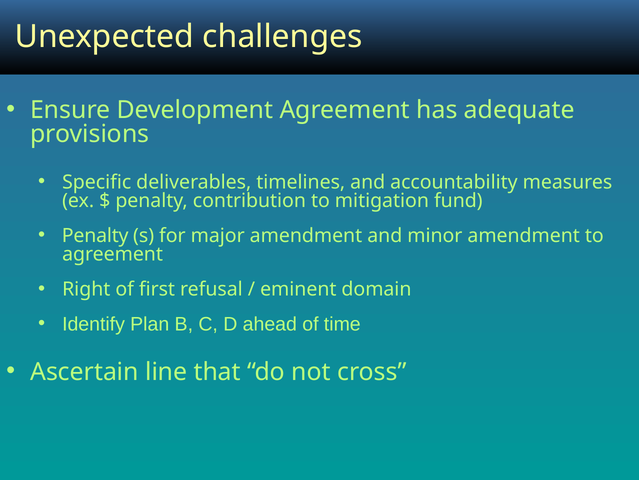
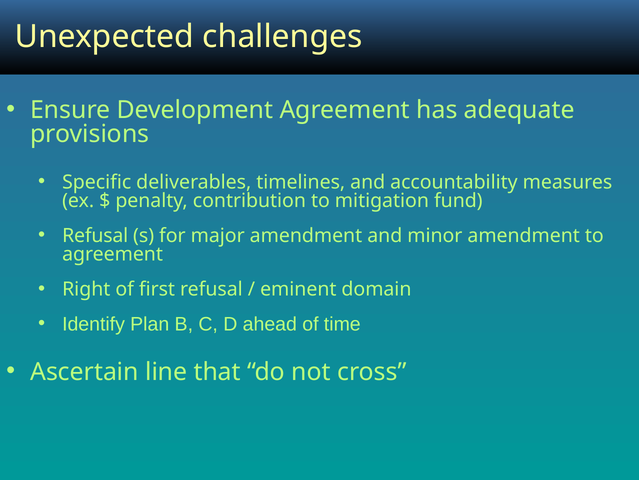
Penalty: Penalty -> Refusal (95, 235)
